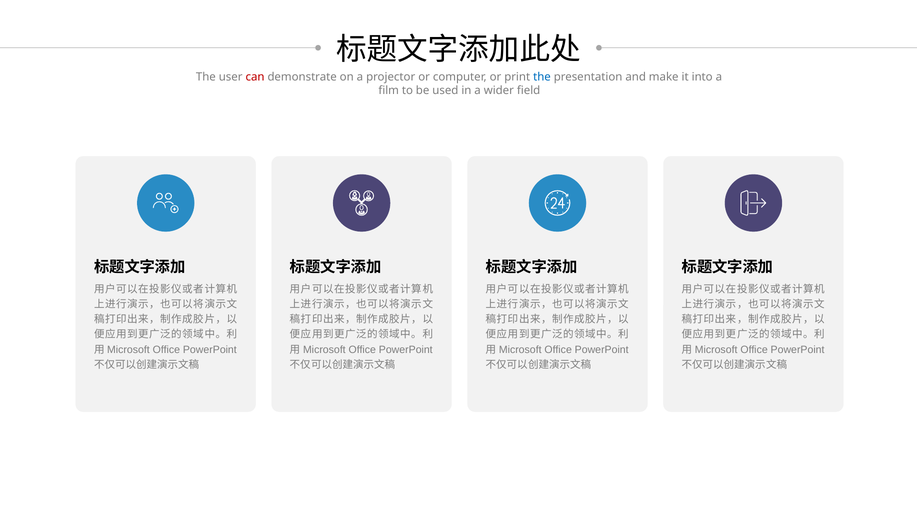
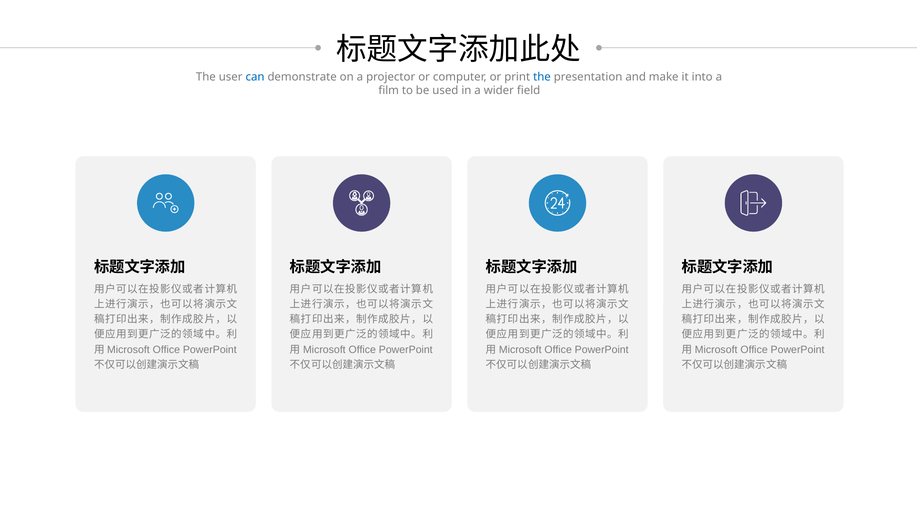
can colour: red -> blue (255, 77)
